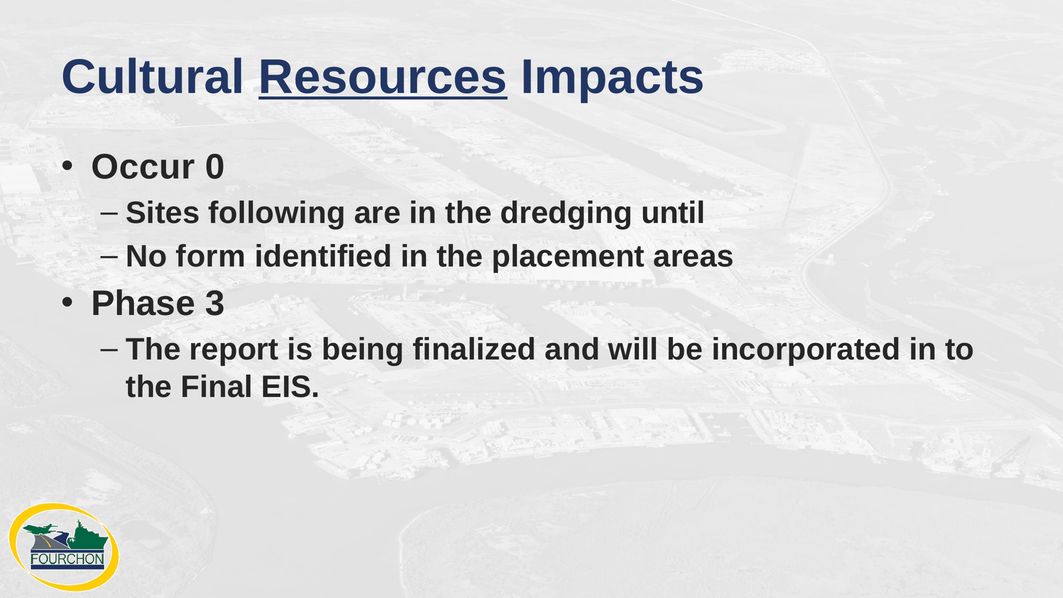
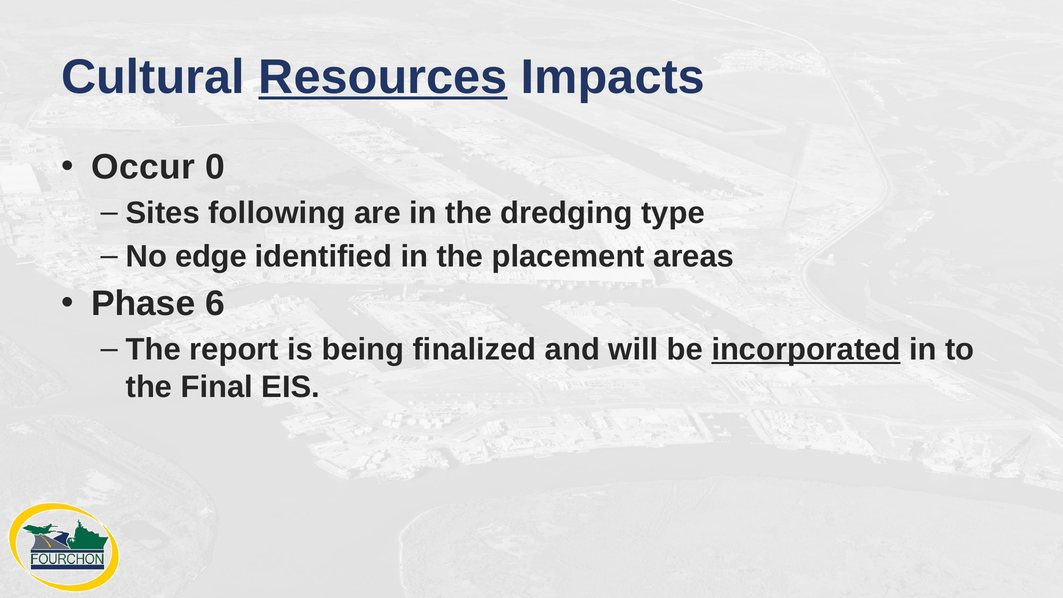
until: until -> type (673, 213)
form: form -> edge (211, 256)
3: 3 -> 6 (215, 304)
incorporated underline: none -> present (806, 350)
